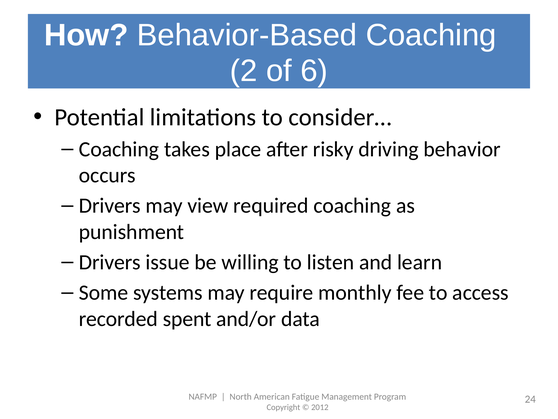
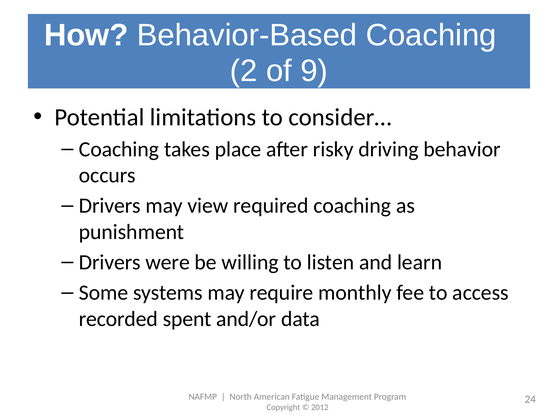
6: 6 -> 9 (314, 71)
issue: issue -> were (168, 262)
